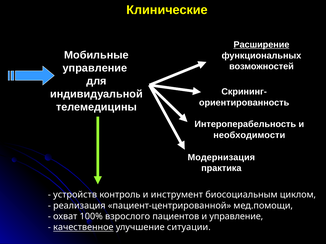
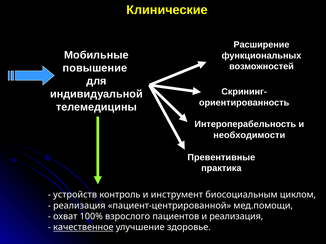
Расширение underline: present -> none (261, 45)
управление: управление -> повышение (95, 68)
Модернизация: Модернизация -> Превентивные (221, 158)
и управление: управление -> реализация (236, 217)
ситуации: ситуации -> здоровье (189, 228)
